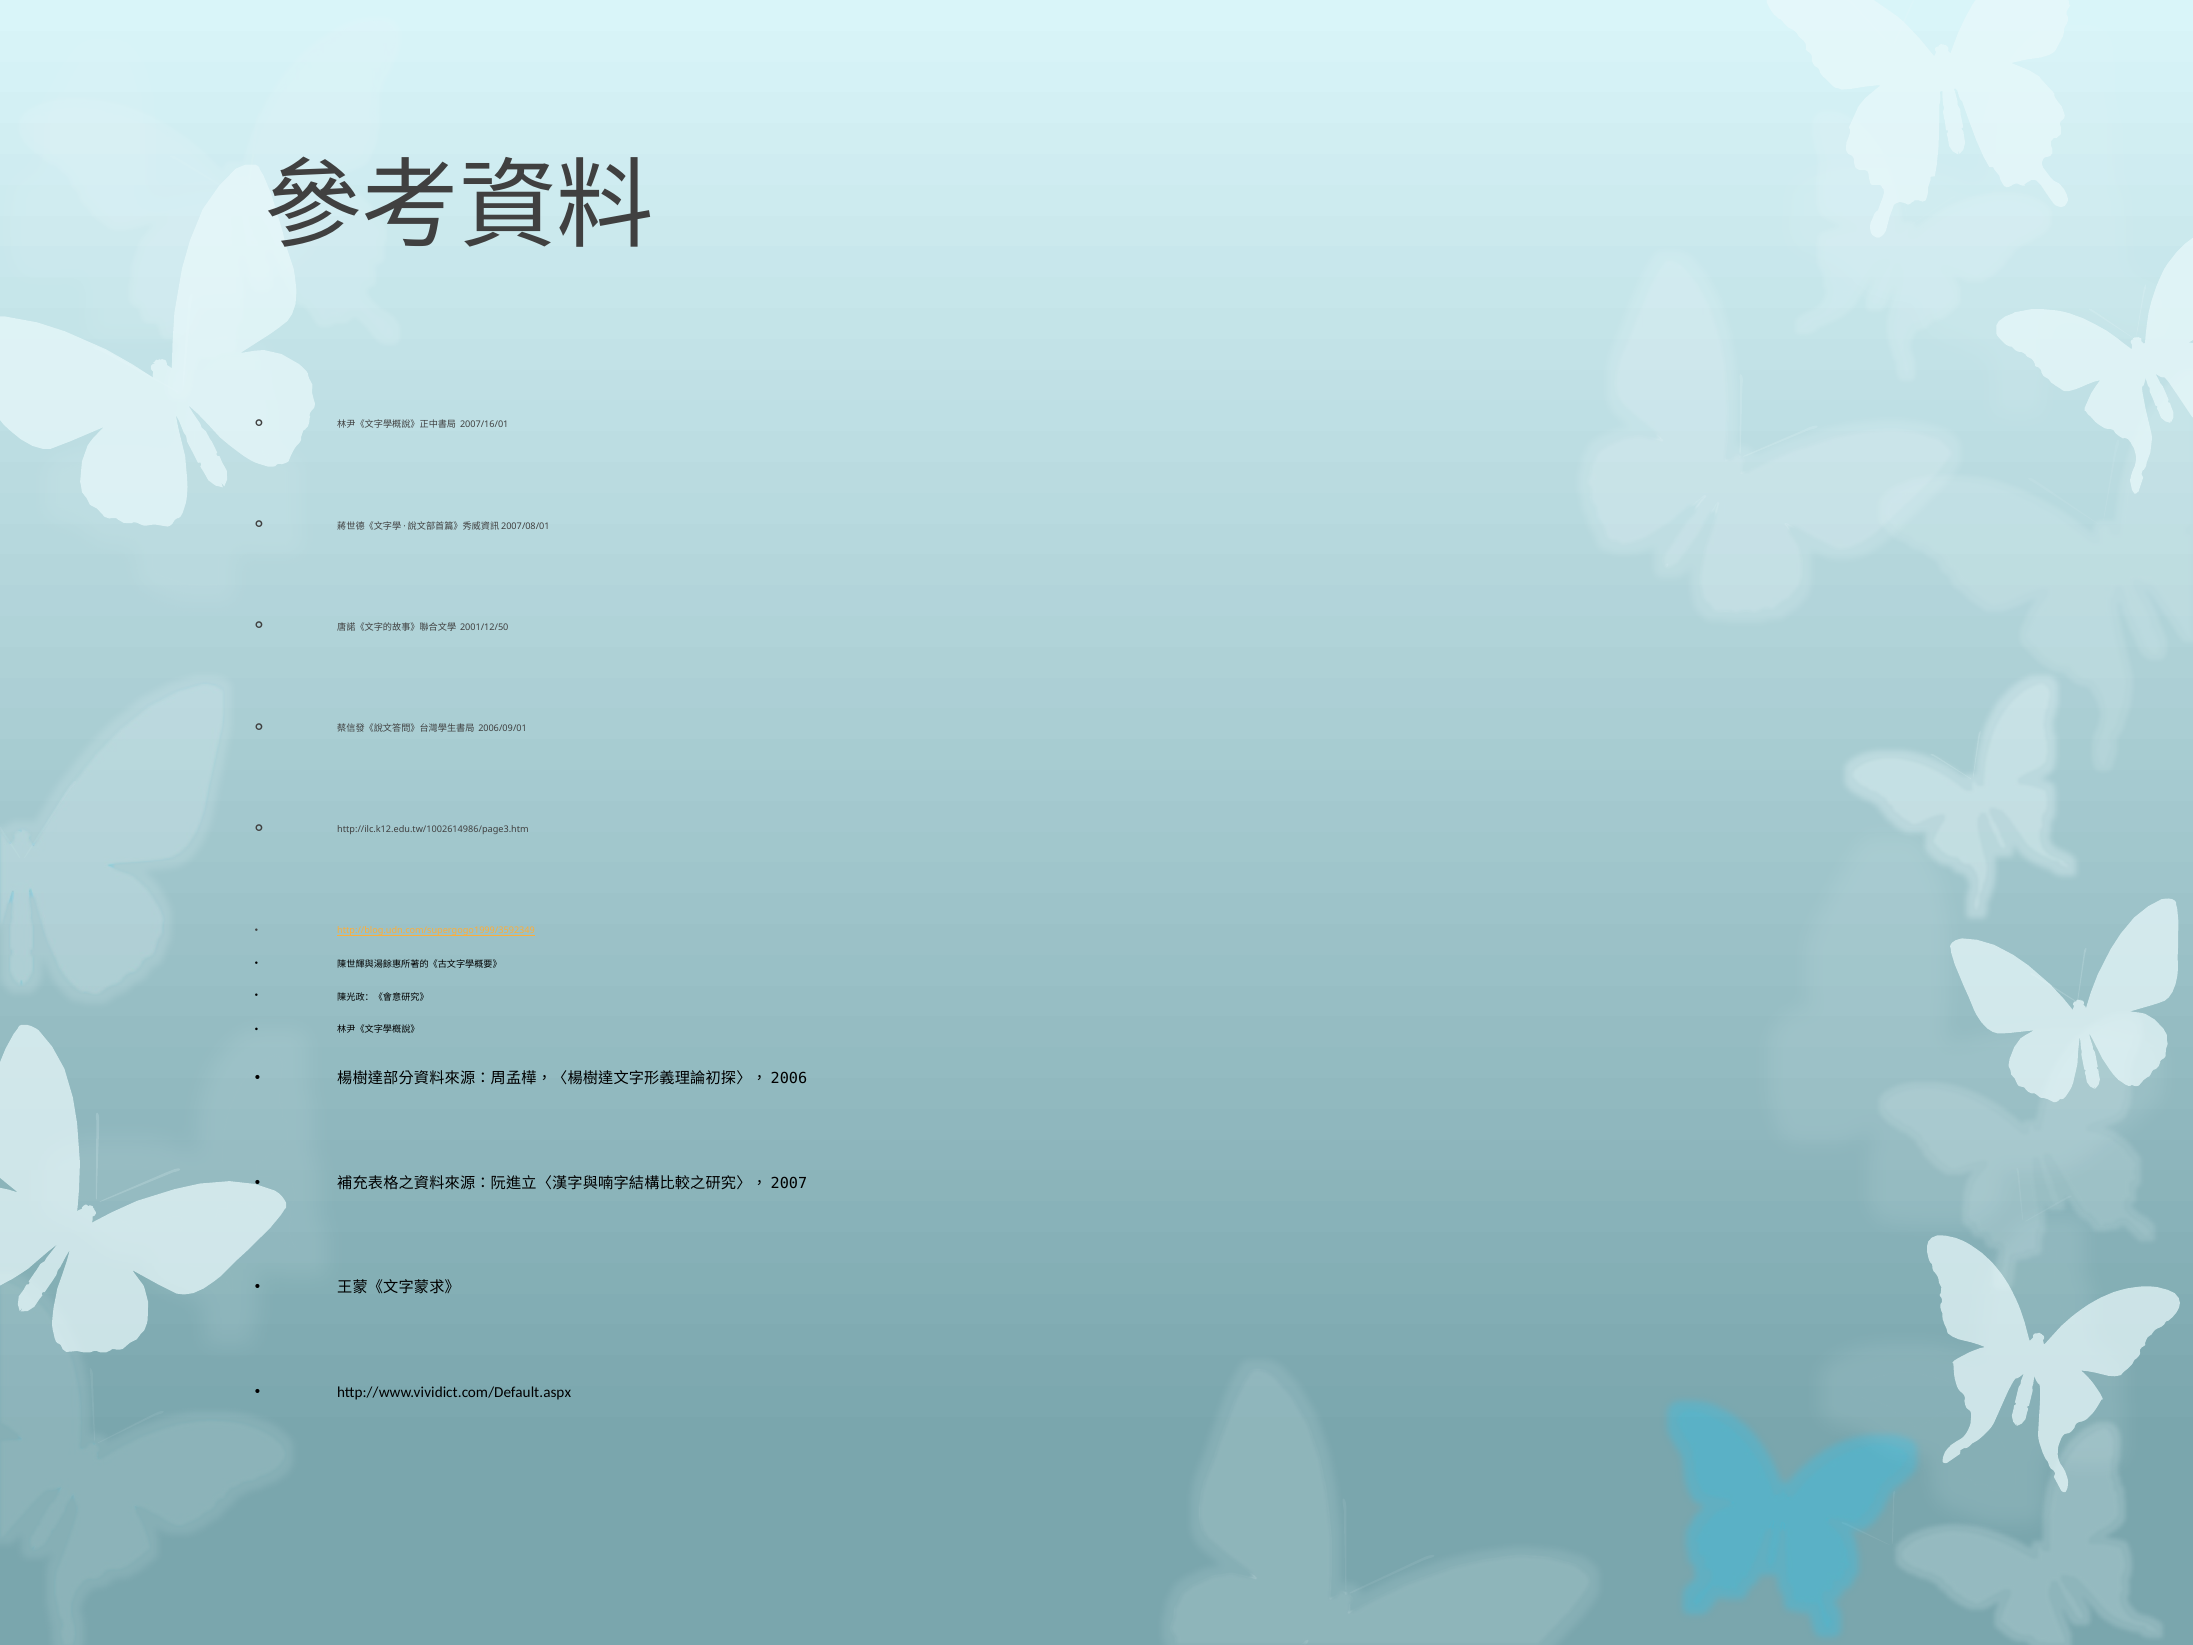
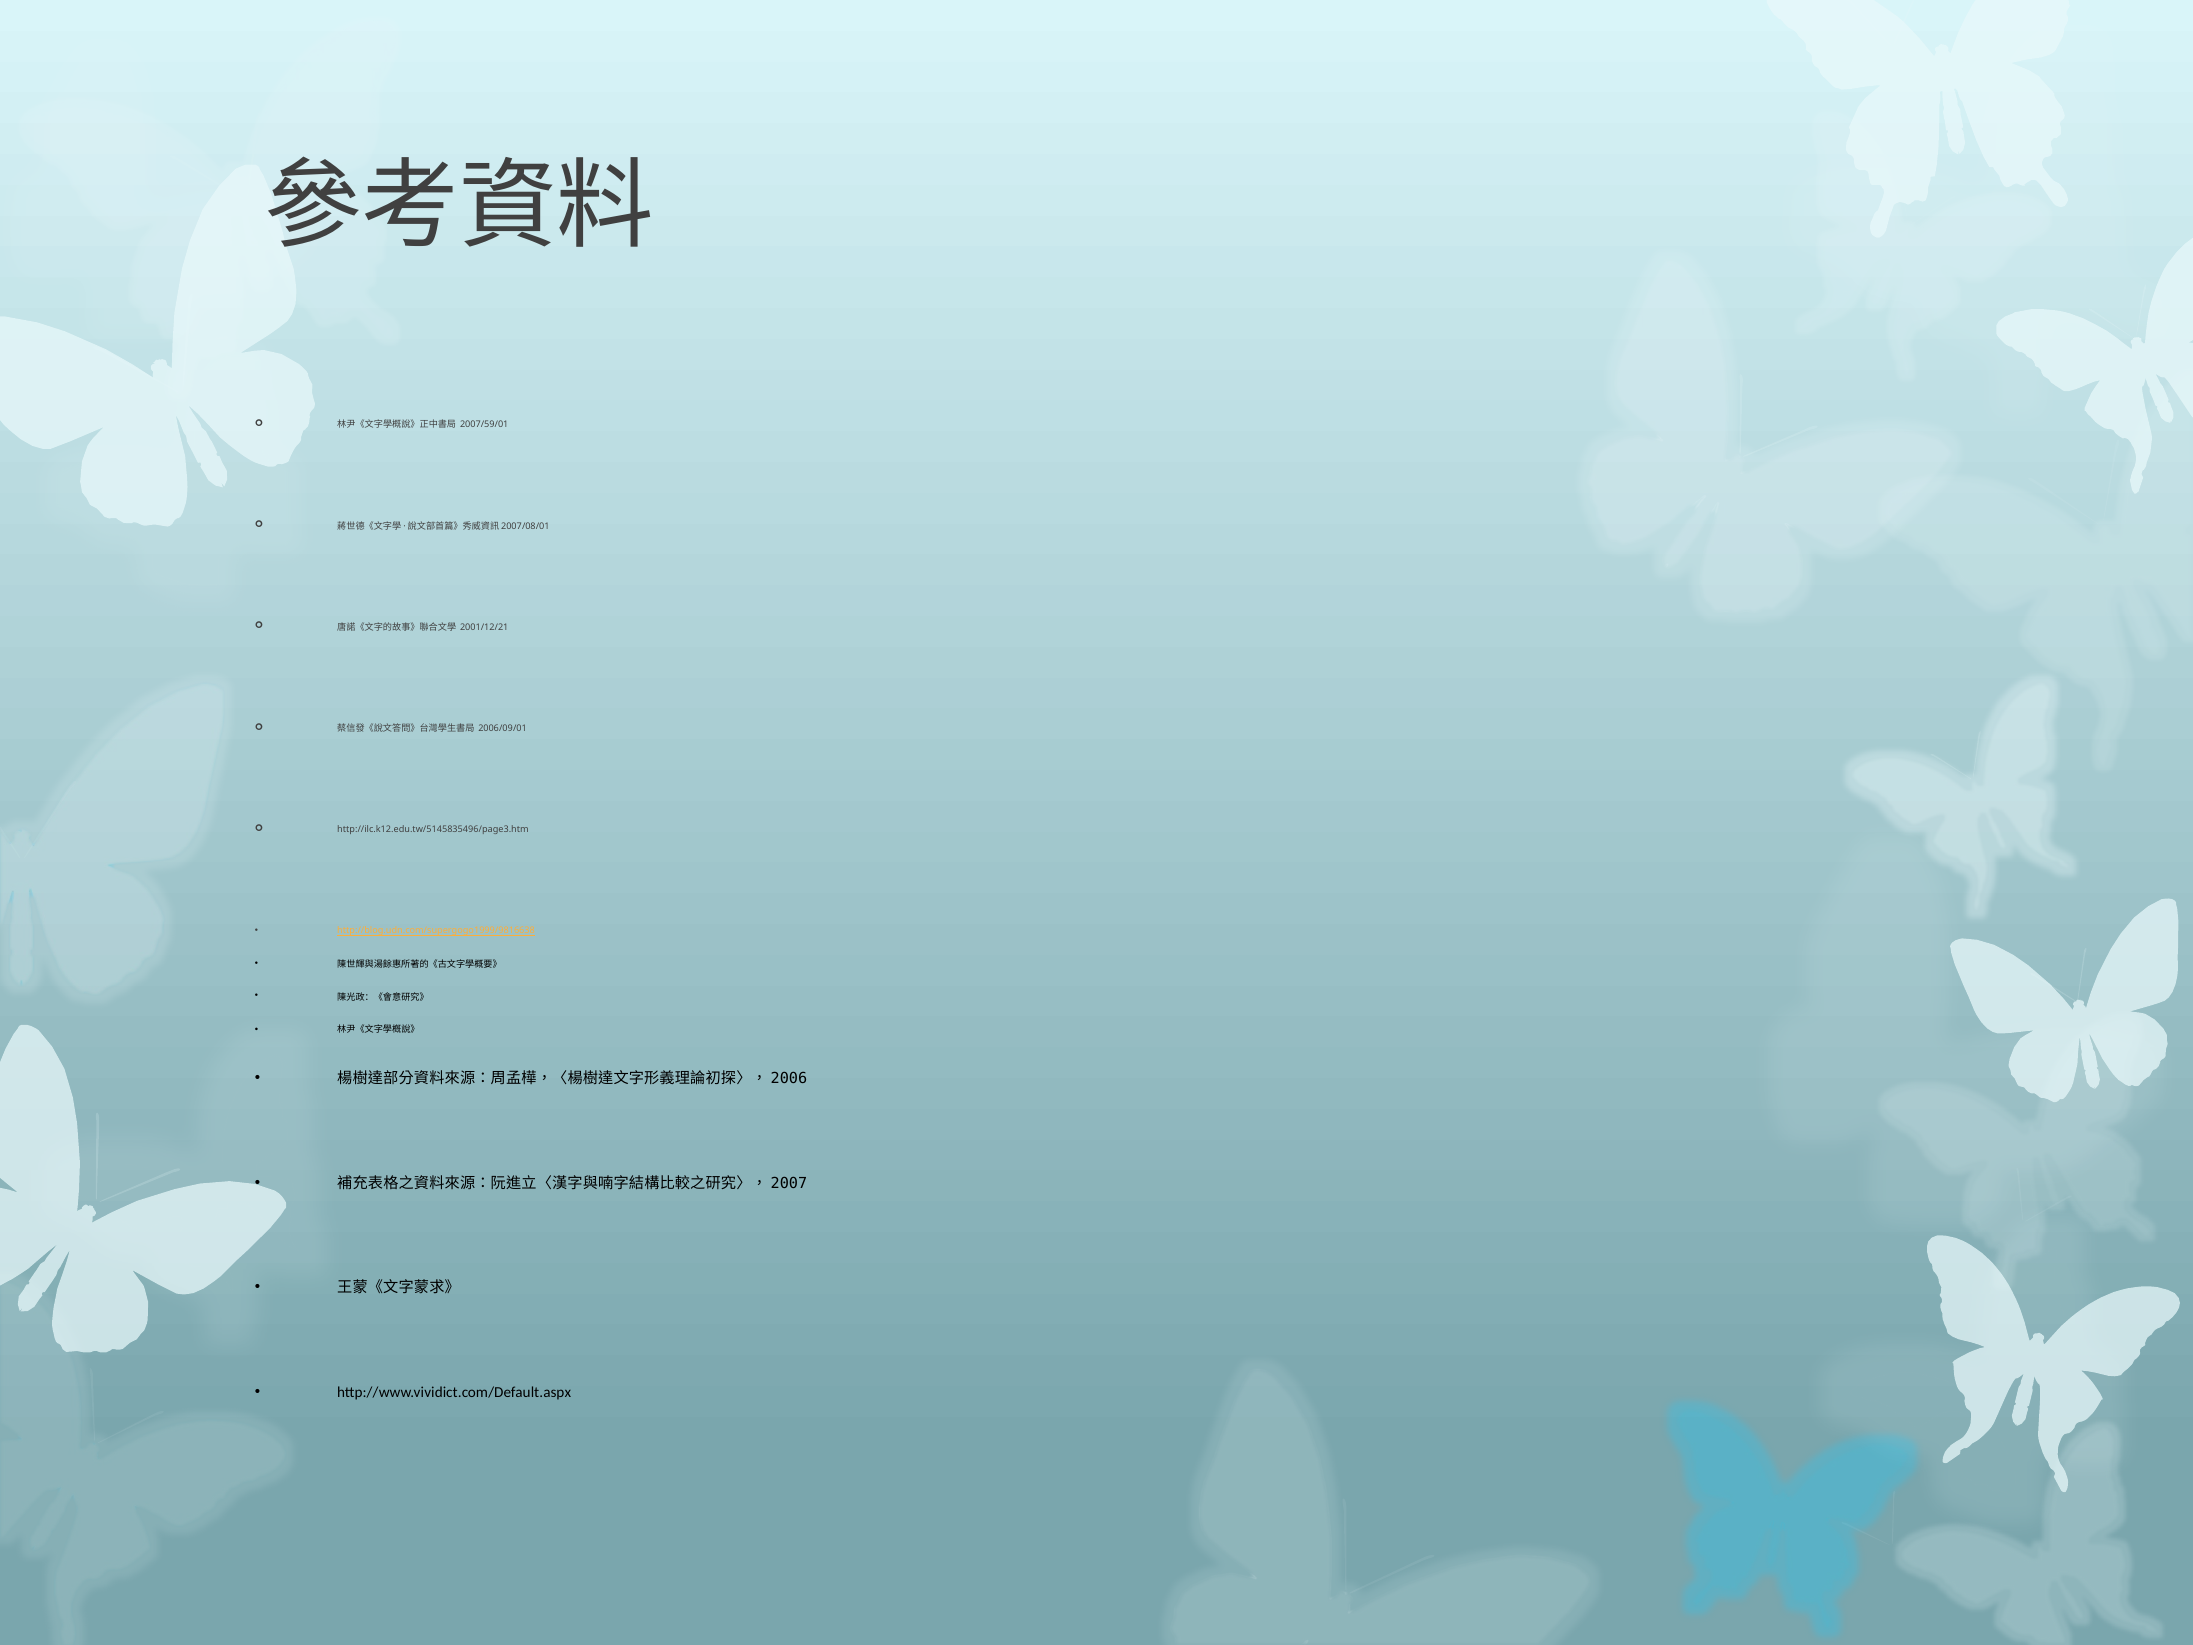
2007/16/01: 2007/16/01 -> 2007/59/01 (484, 425)
2001/12/50: 2001/12/50 -> 2001/12/21 (484, 627)
http://ilc.k12.edu.tw/1002614986/page3.htm: http://ilc.k12.edu.tw/1002614986/page3.htm -> http://ilc.k12.edu.tw/5145835496/page3.htm (433, 830)
http://blog.udn.com/supergogo1999/3592349: http://blog.udn.com/supergogo1999/3592349 -> http://blog.udn.com/supergogo1999/9816638 (436, 931)
